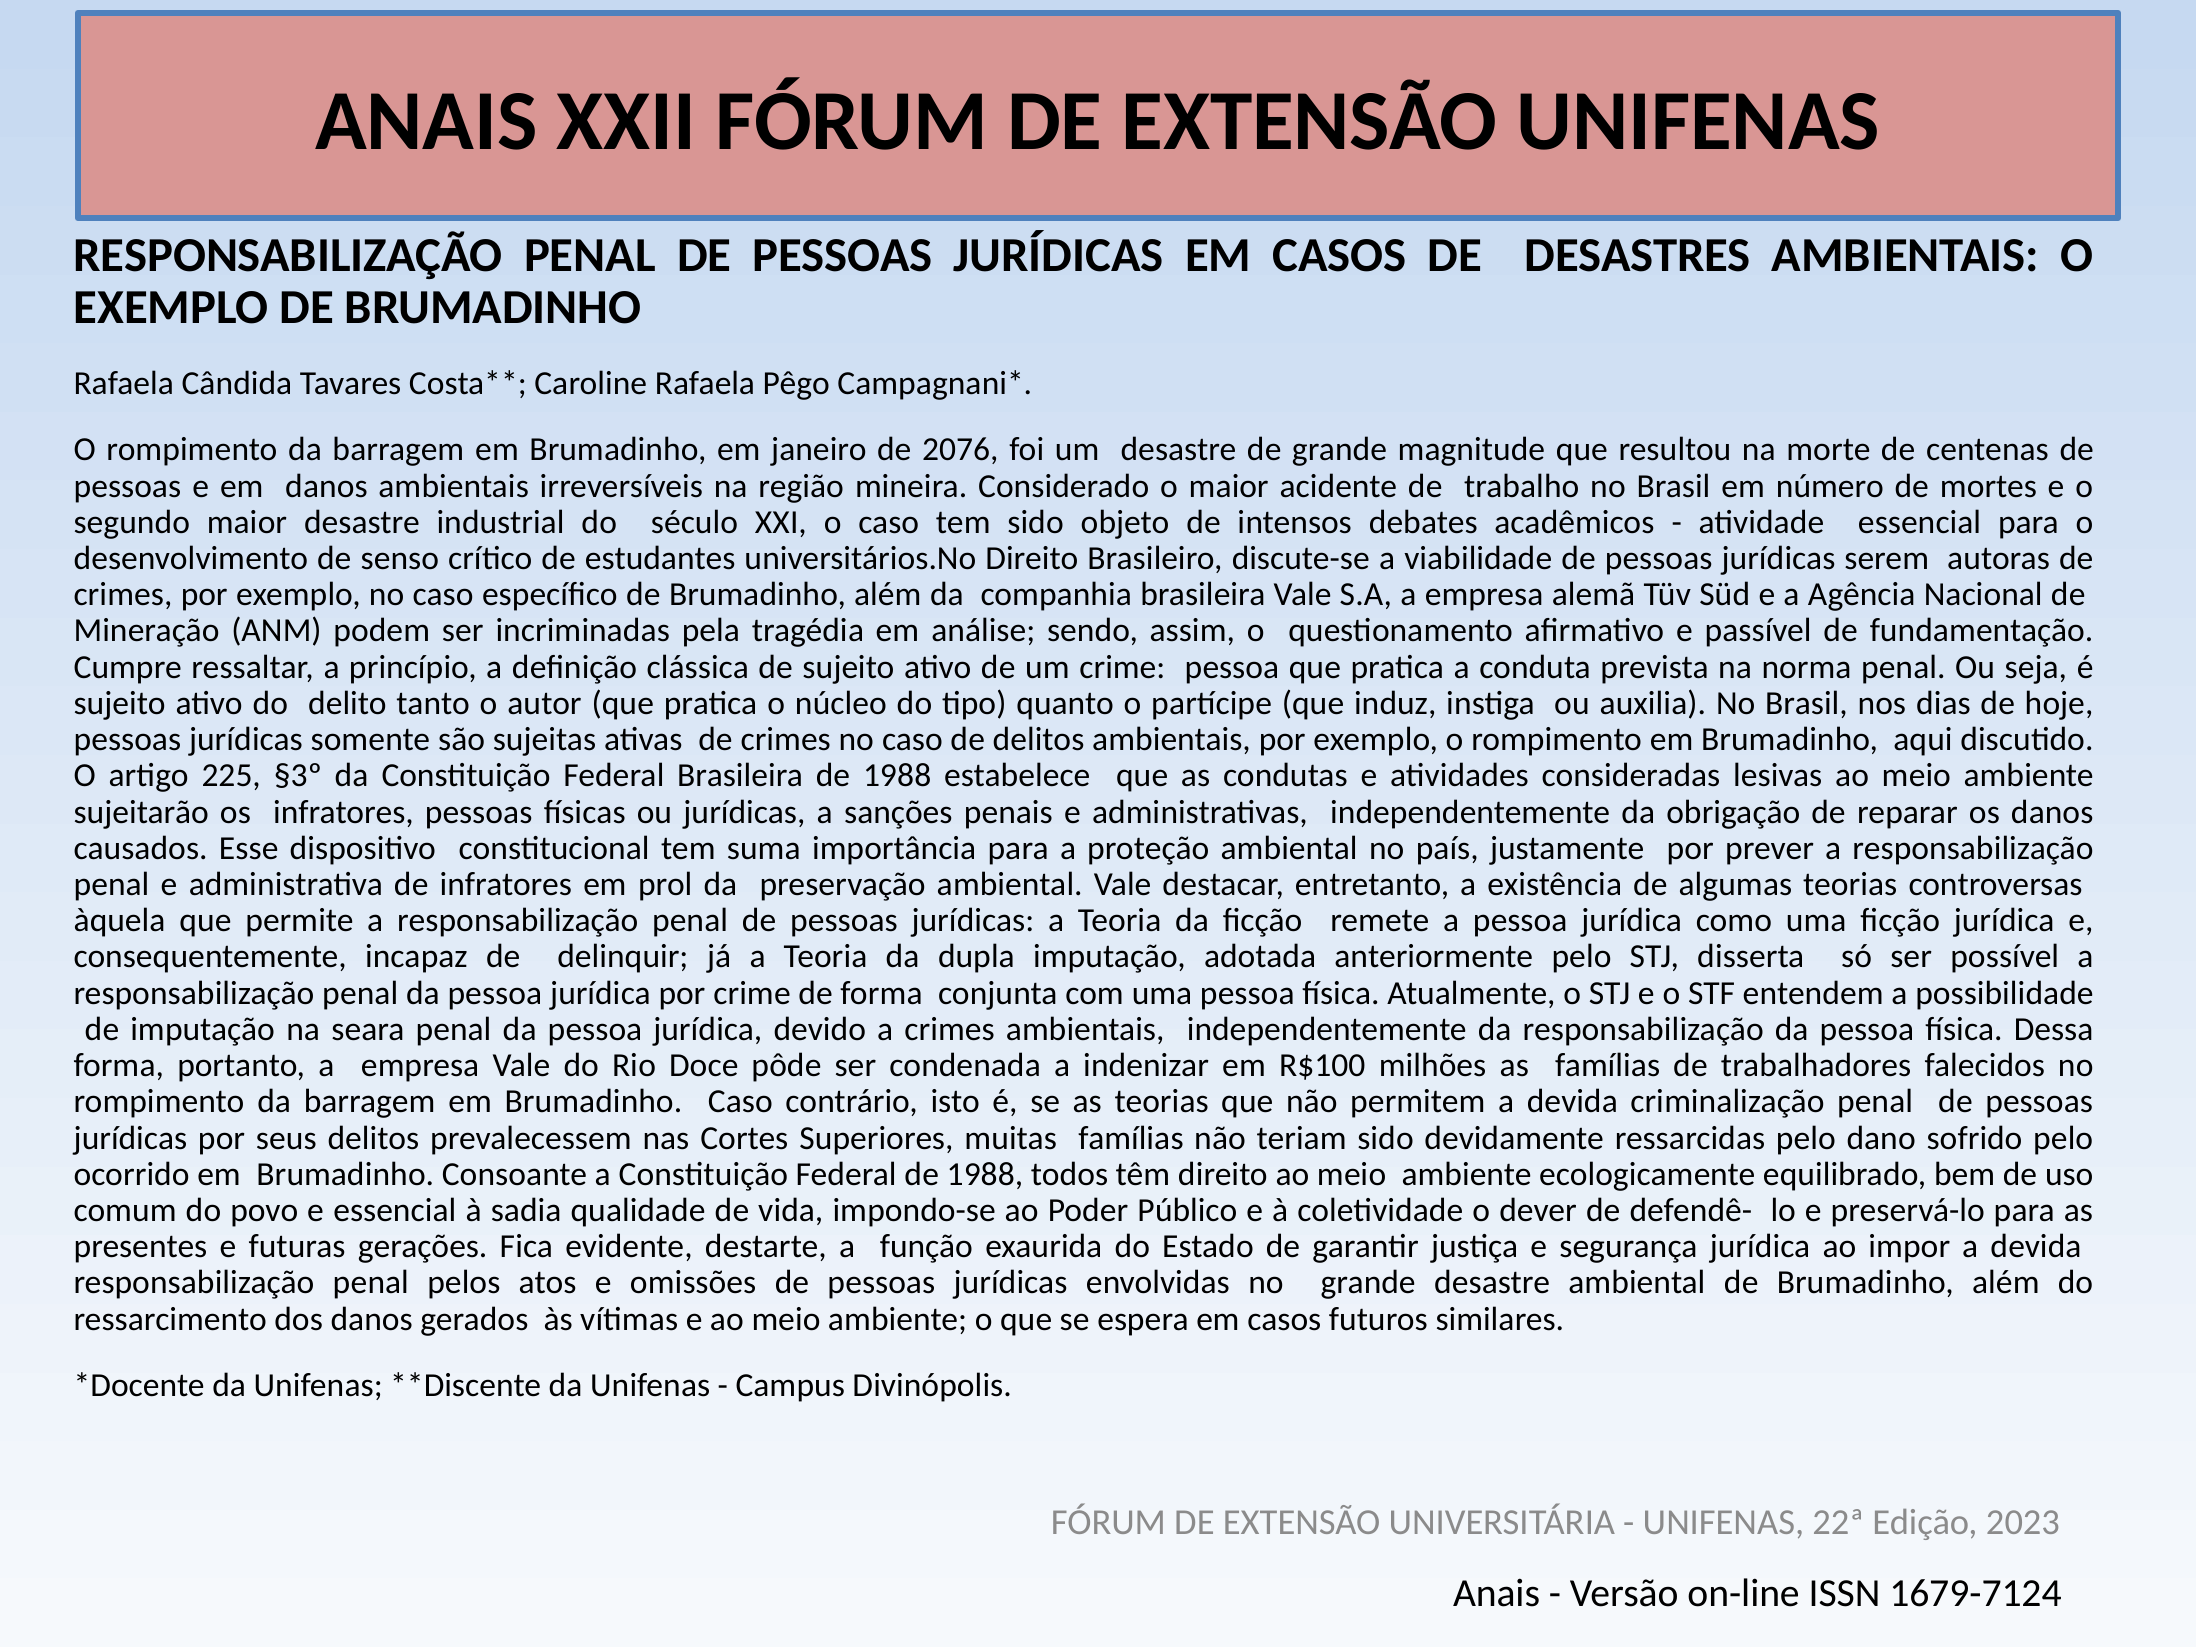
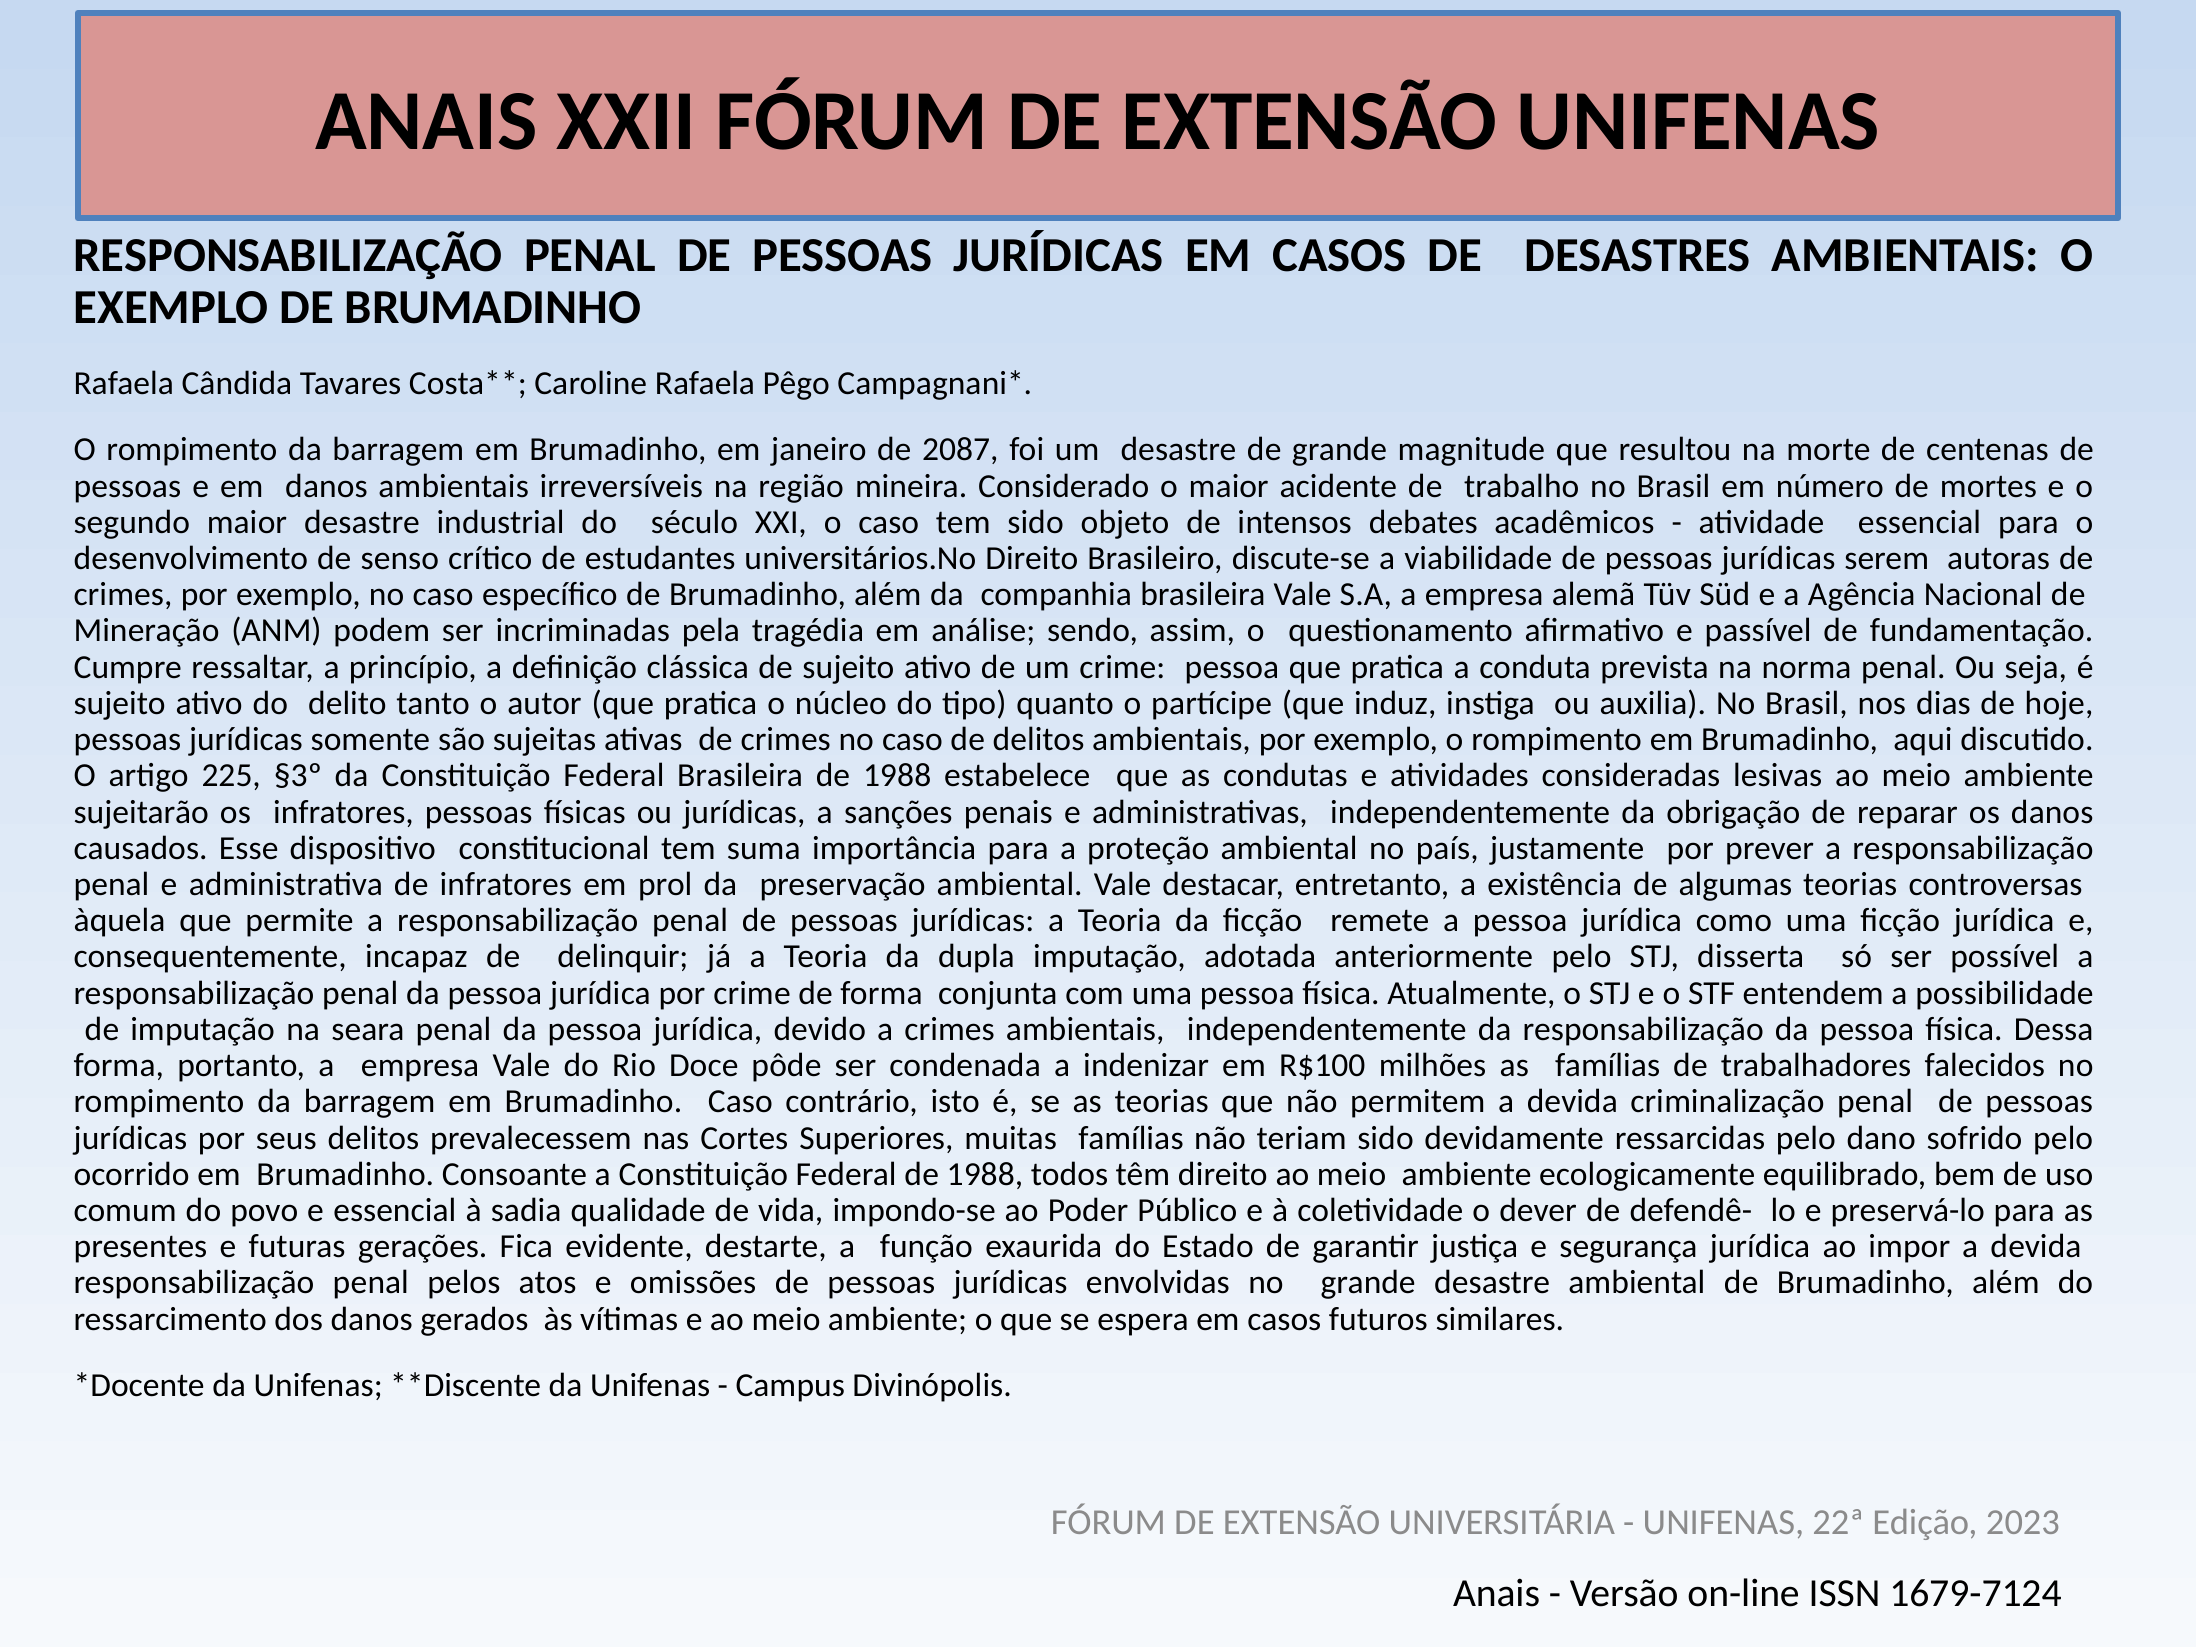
2076: 2076 -> 2087 (960, 450)
